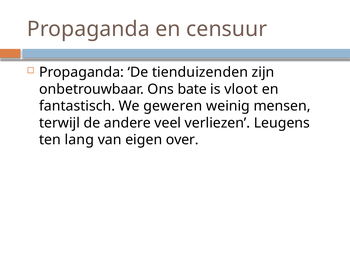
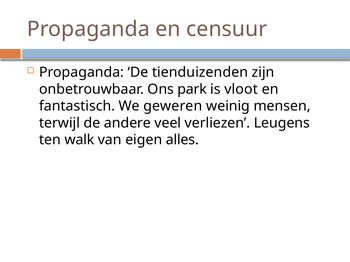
bate: bate -> park (192, 89)
lang: lang -> walk (79, 140)
over: over -> alles (182, 140)
